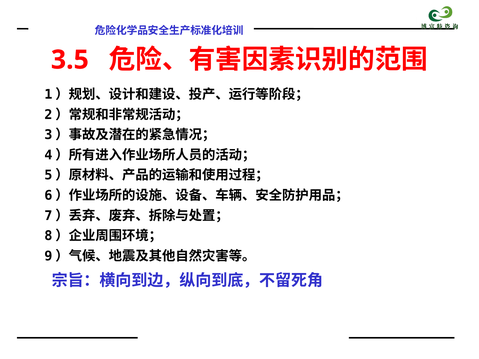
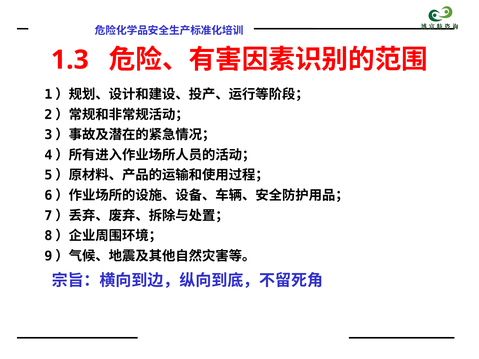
3.5: 3.5 -> 1.3 (70, 60)
